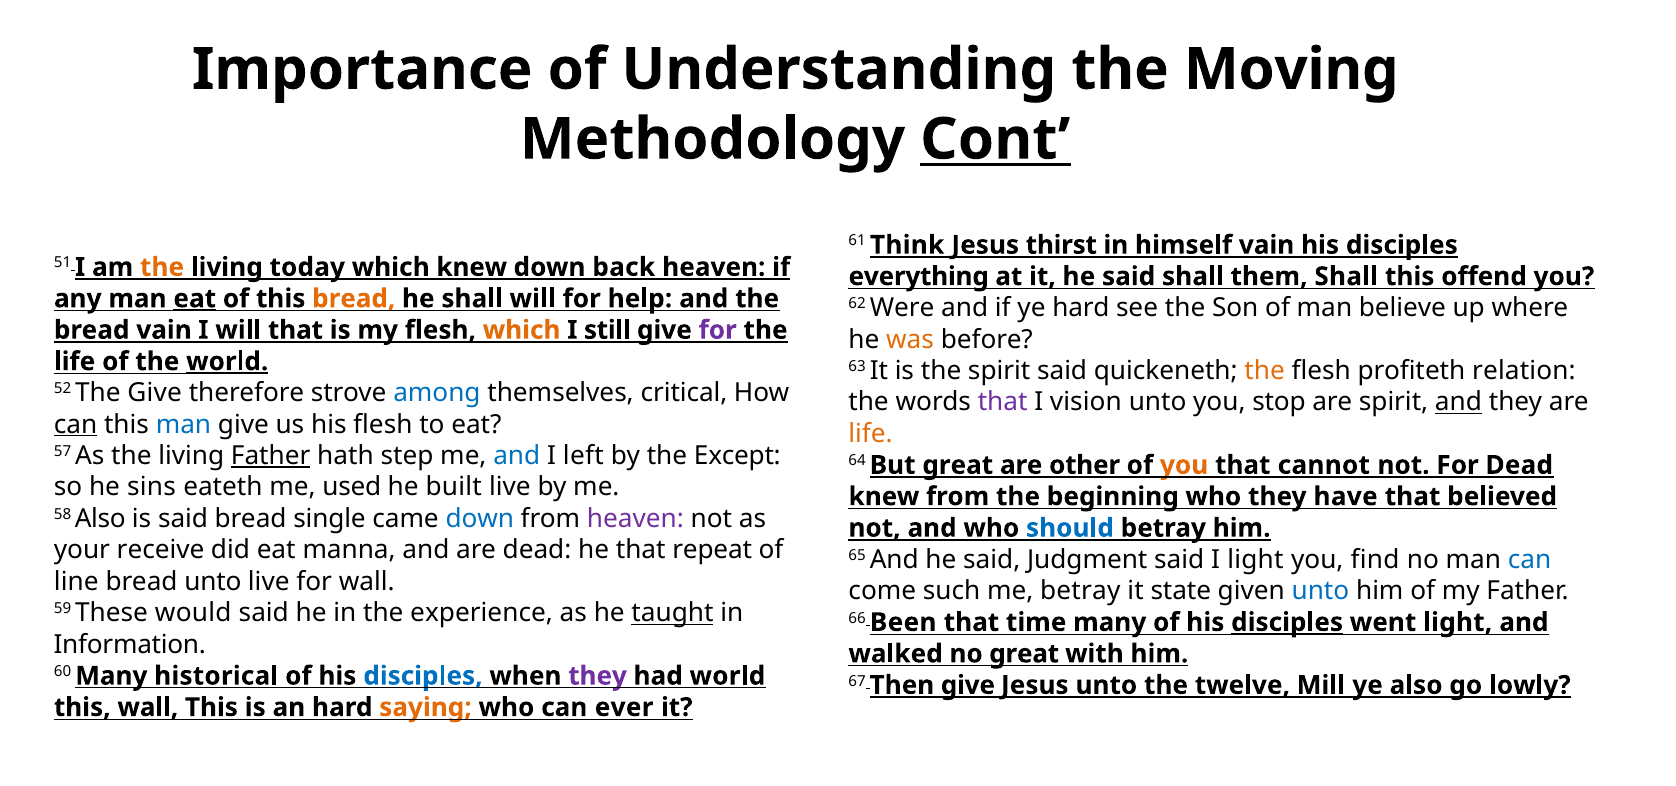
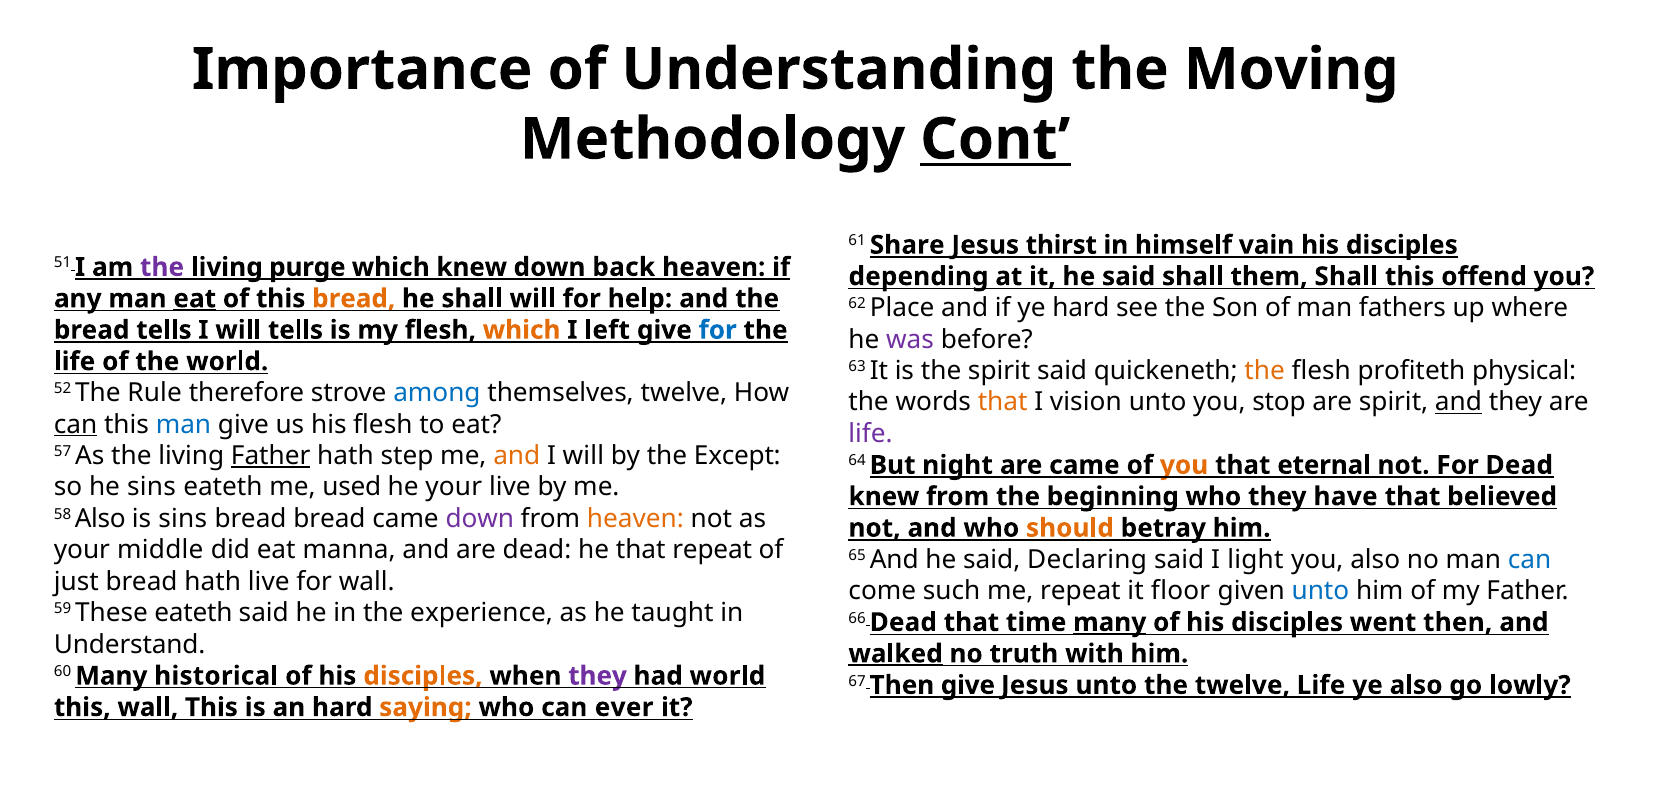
Think: Think -> Share (907, 245)
the colour: orange -> purple (162, 267)
today: today -> purge (307, 267)
everything: everything -> depending (918, 276)
Were: Were -> Place (902, 308)
believe: believe -> fathers (1402, 308)
bread vain: vain -> tells (164, 330)
will that: that -> tells (296, 330)
still: still -> left (607, 330)
for colour: purple -> blue (718, 330)
was colour: orange -> purple (910, 339)
world underline: present -> none (227, 361)
relation: relation -> physical (1524, 371)
The Give: Give -> Rule (155, 393)
themselves critical: critical -> twelve (684, 393)
that colour: purple -> orange (1003, 402)
life colour: orange -> purple (871, 433)
and colour: blue -> orange (517, 456)
left: left -> will (583, 456)
But great: great -> night (958, 465)
are other: other -> came (1084, 465)
cannot: cannot -> eternal (1324, 465)
he built: built -> your (454, 487)
is said: said -> sins (183, 518)
bread single: single -> bread (329, 518)
down colour: blue -> purple (480, 518)
heaven colour: purple -> orange (635, 518)
should colour: blue -> orange (1070, 528)
receive: receive -> middle (160, 550)
Judgment: Judgment -> Declaring (1087, 559)
you find: find -> also (1375, 559)
line: line -> just (76, 581)
bread unto: unto -> hath (213, 581)
me betray: betray -> repeat (1080, 591)
state: state -> floor (1181, 591)
These would: would -> eateth (193, 613)
taught underline: present -> none (672, 613)
66 Been: Been -> Dead (903, 622)
many underline: none -> present (1110, 622)
disciples underline: present -> none (1287, 622)
went light: light -> then (1458, 622)
Information: Information -> Understand (130, 644)
walked underline: none -> present (896, 653)
no great: great -> truth (1024, 653)
disciples colour: blue -> orange (423, 676)
twelve Mill: Mill -> Life (1321, 685)
